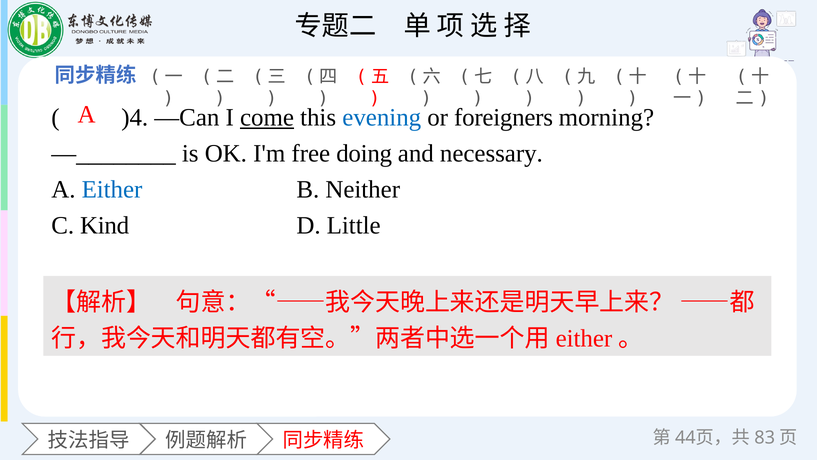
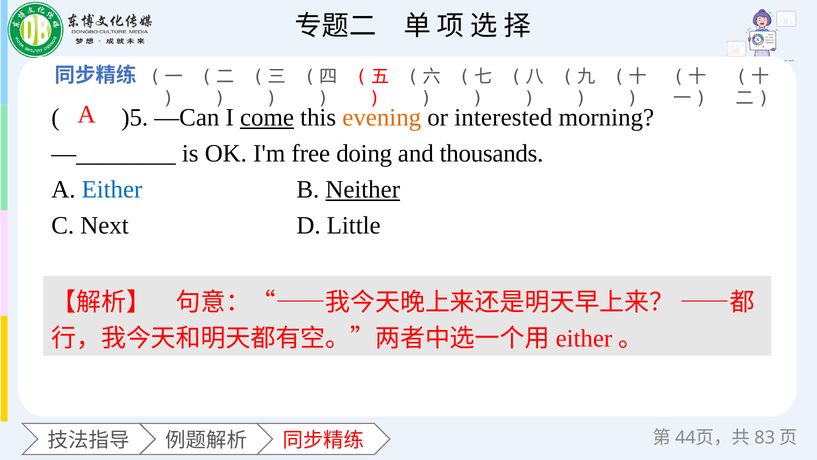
)4: )4 -> )5 (135, 117)
evening colour: blue -> orange (382, 117)
foreigners: foreigners -> interested (503, 117)
necessary: necessary -> thousands (492, 153)
Neither underline: none -> present (363, 189)
Kind: Kind -> Next (104, 225)
